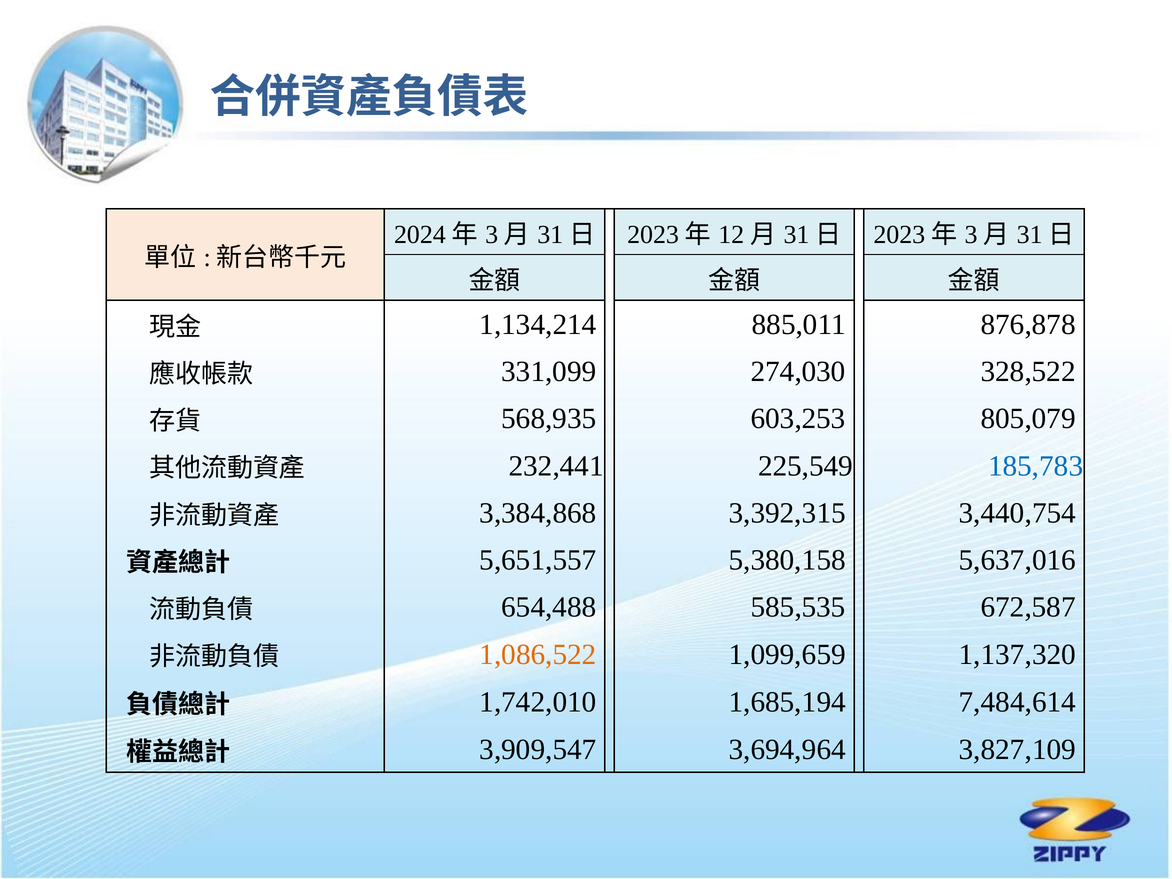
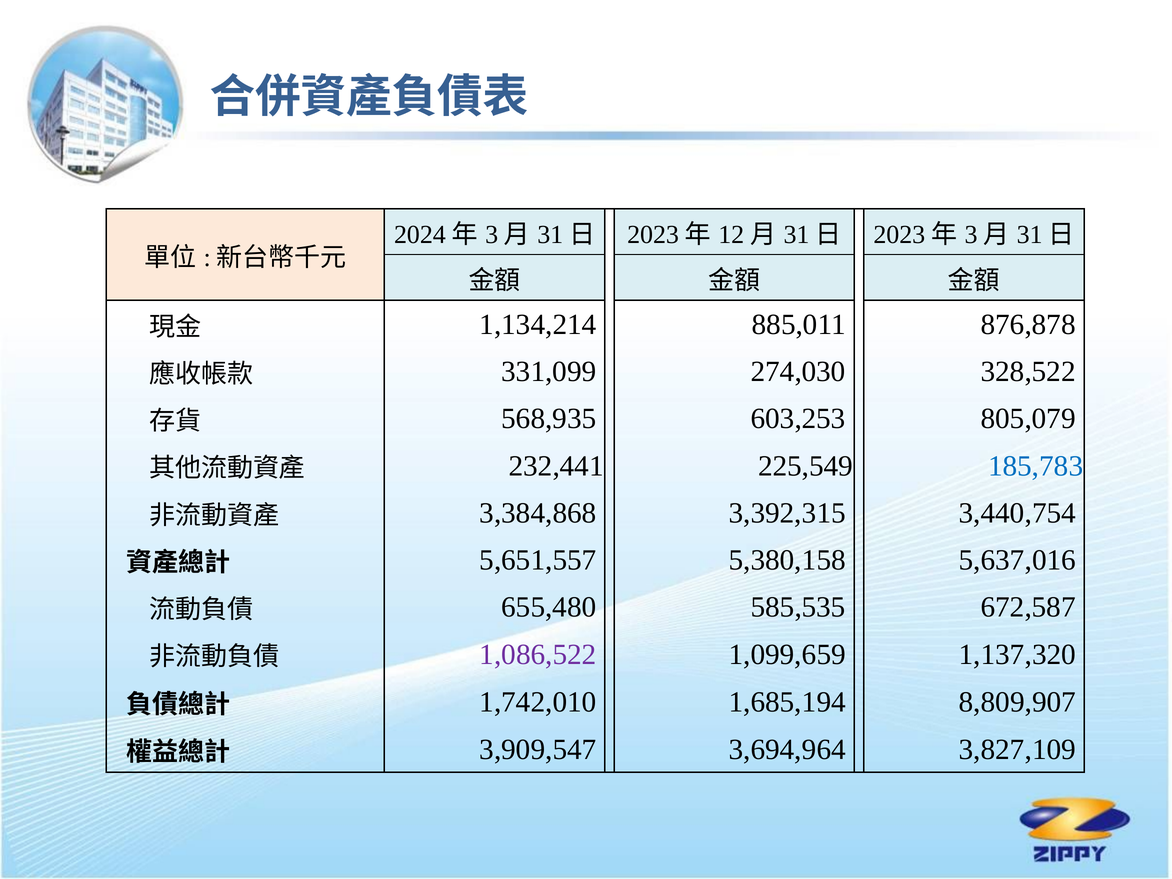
654,488: 654,488 -> 655,480 (549, 607)
1,086,522 colour: orange -> purple (538, 654)
7,484,614: 7,484,614 -> 8,809,907 (1017, 702)
